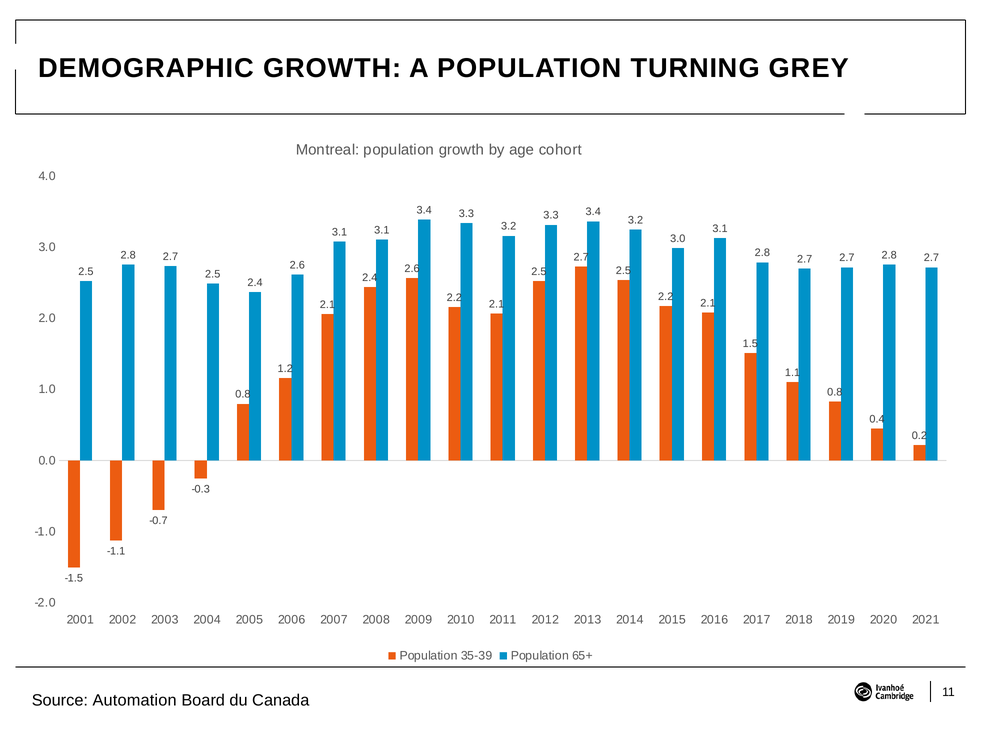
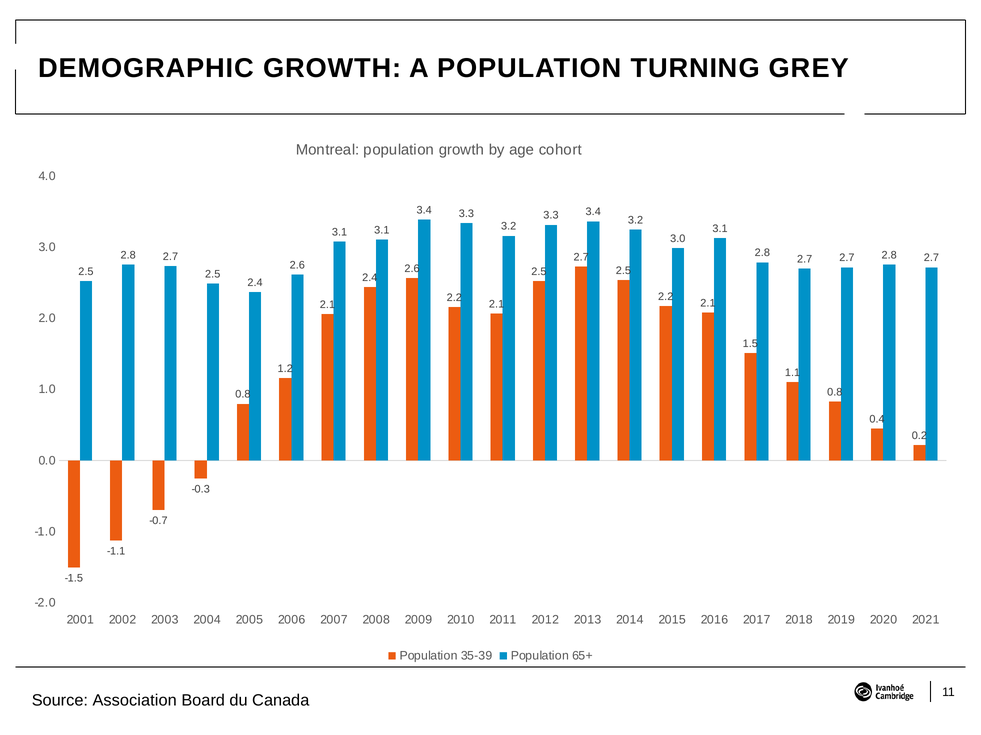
Automation: Automation -> Association (135, 701)
